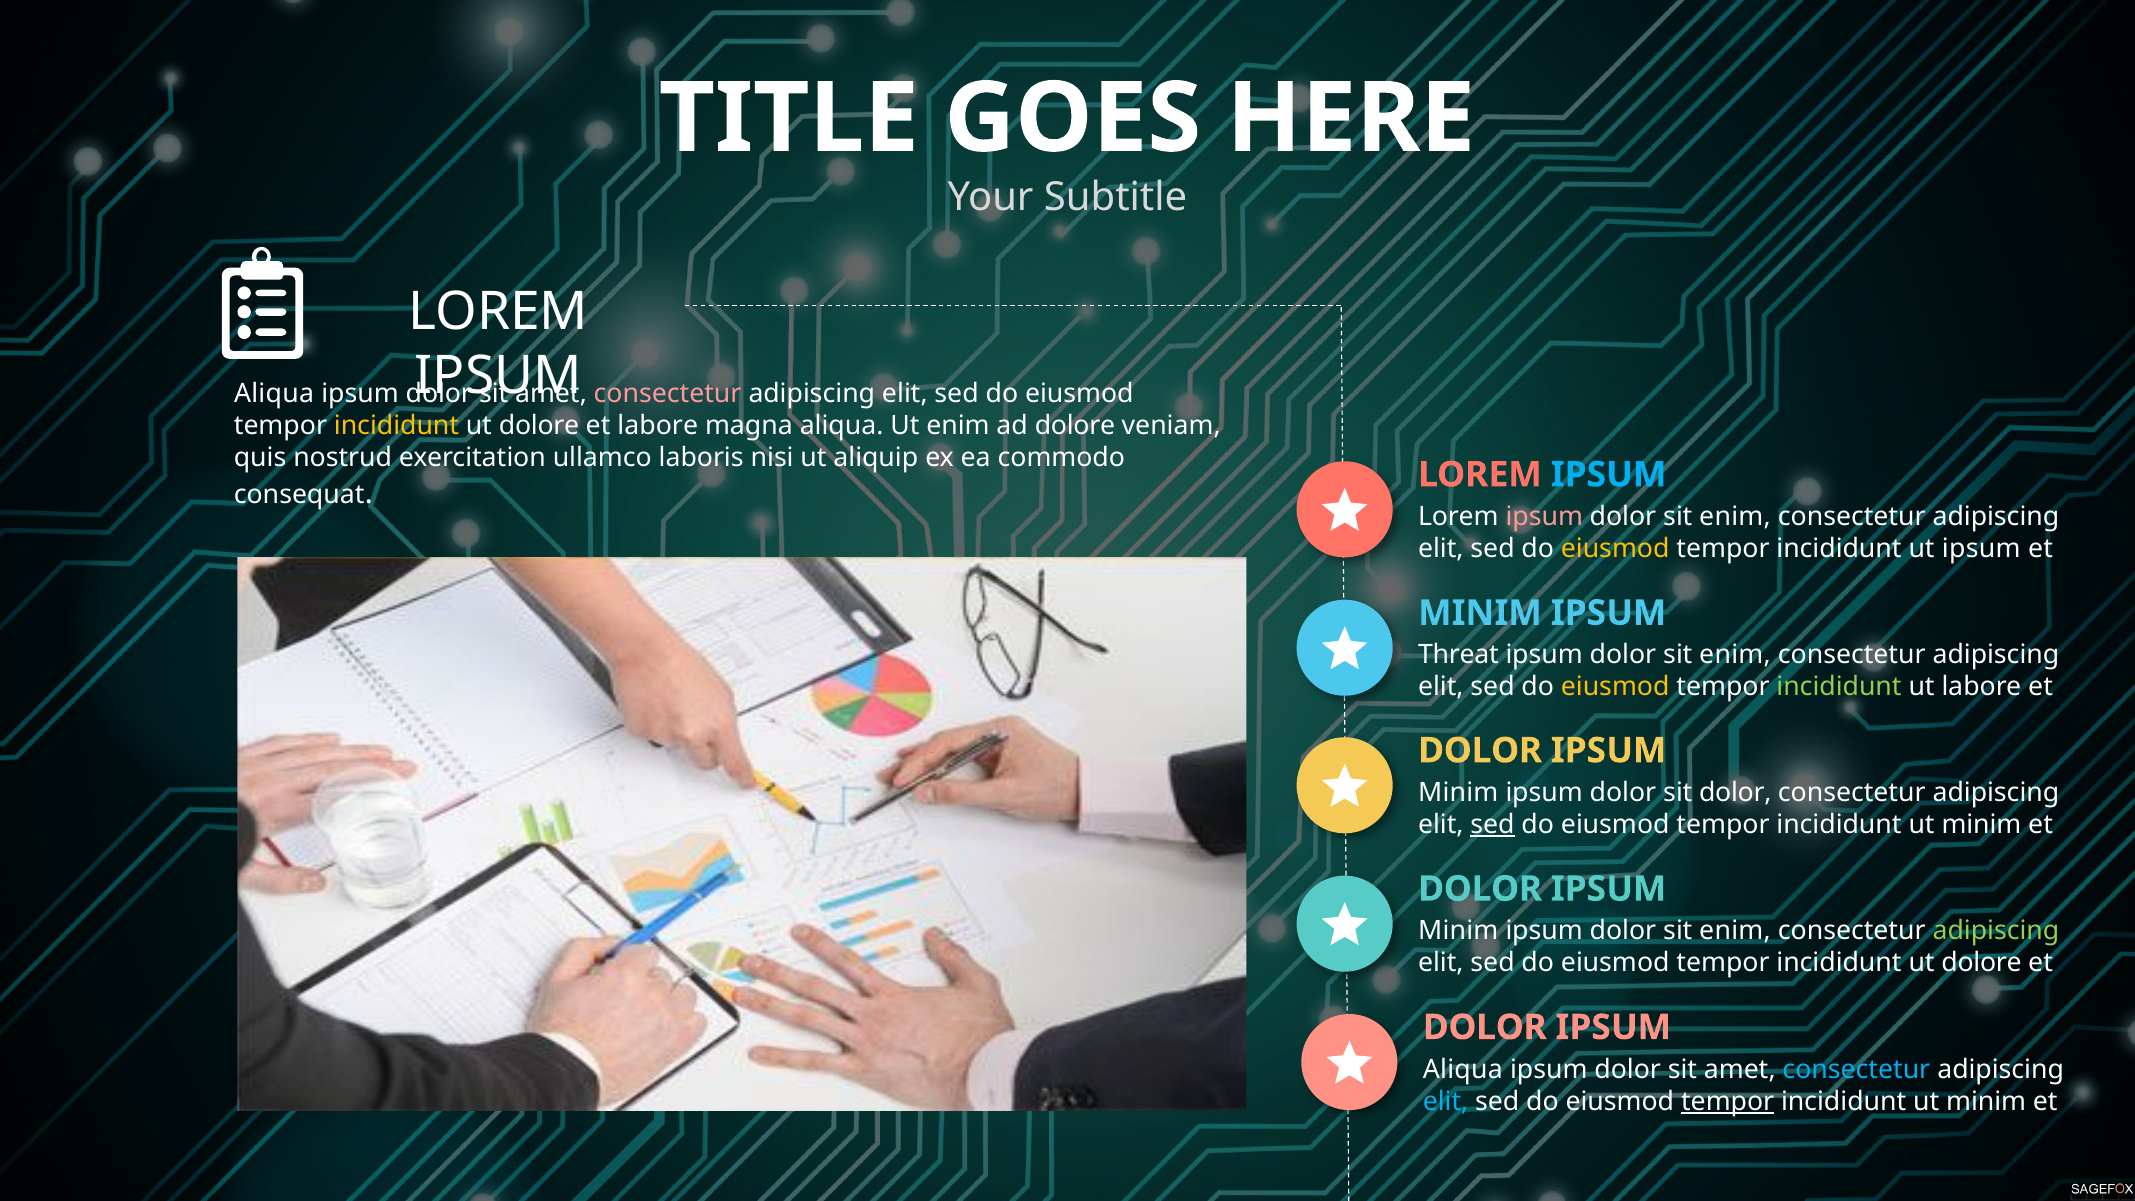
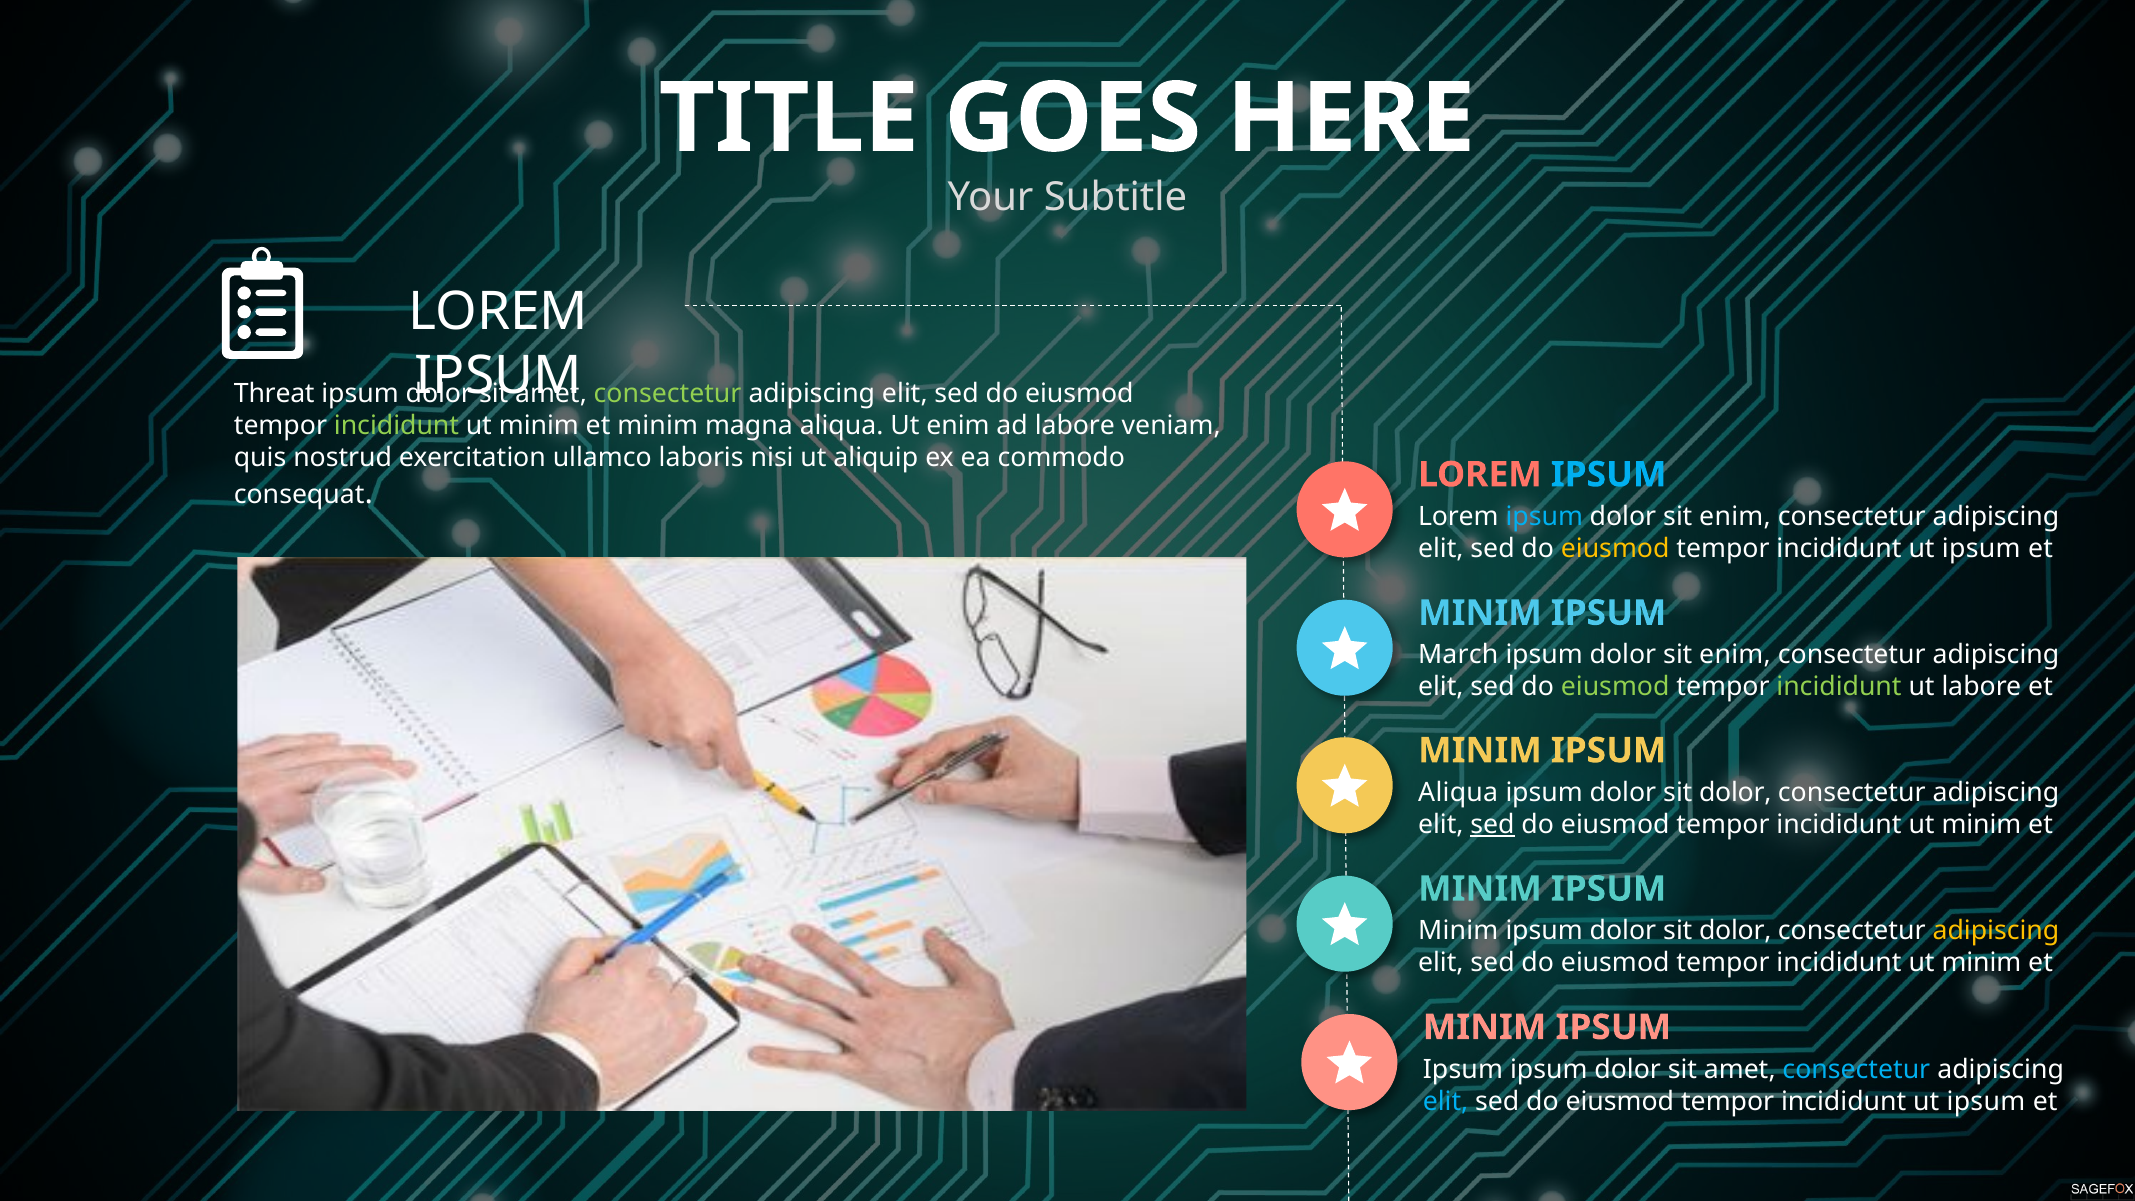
Aliqua: Aliqua -> Threat (274, 394)
consectetur colour: pink -> light green (668, 394)
incididunt colour: yellow -> light green (396, 426)
dolore: dolore -> minim (539, 426)
labore: labore -> minim (658, 426)
ad dolore: dolore -> labore (1075, 426)
ipsum colour: pink -> light blue (1544, 517)
Threat: Threat -> March (1458, 655)
eiusmod colour: yellow -> light green (1615, 687)
DOLOR: DOLOR -> MINIM (1480, 751)
Minim: Minim -> Aliqua (1458, 793)
DOLOR: DOLOR -> MINIM (1480, 889)
enim: enim -> dolor (1735, 931)
adipiscing colour: light green -> yellow (1996, 931)
dolore: dolore -> minim (1981, 963)
DOLOR: DOLOR -> MINIM (1485, 1027)
Aliqua: Aliqua -> Ipsum (1463, 1069)
tempor underline: present -> none (1728, 1101)
minim: minim -> ipsum (1986, 1101)
